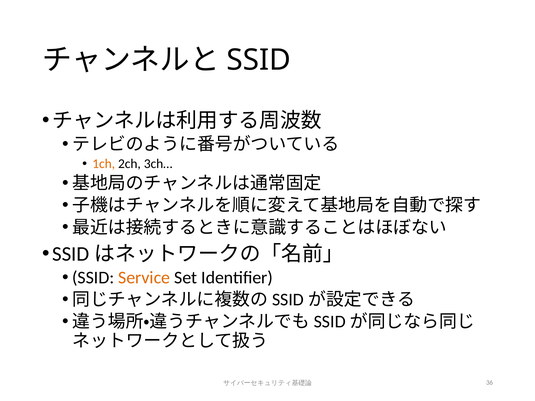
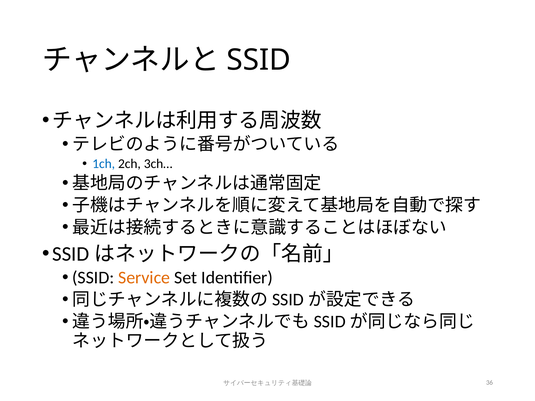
1ch colour: orange -> blue (104, 164)
